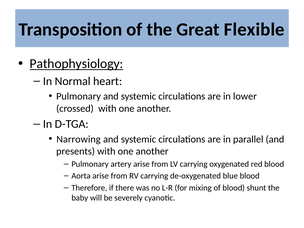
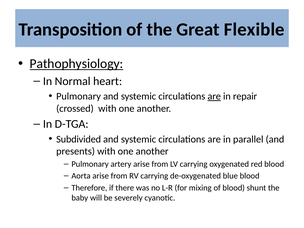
are underline: none -> present (214, 96)
lower: lower -> repair (245, 96)
Narrowing: Narrowing -> Subdivided (79, 139)
